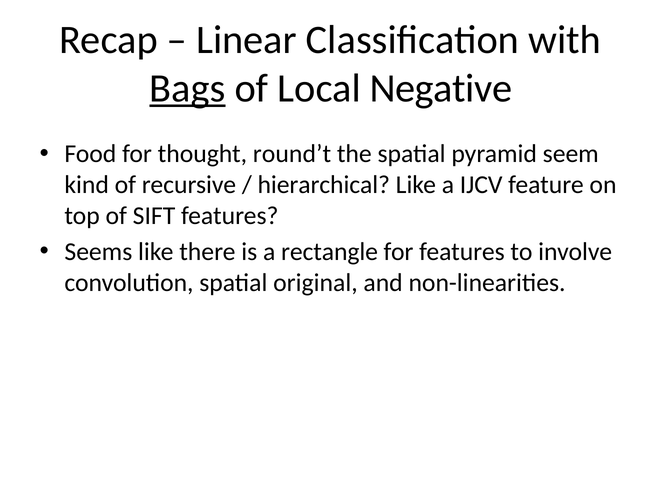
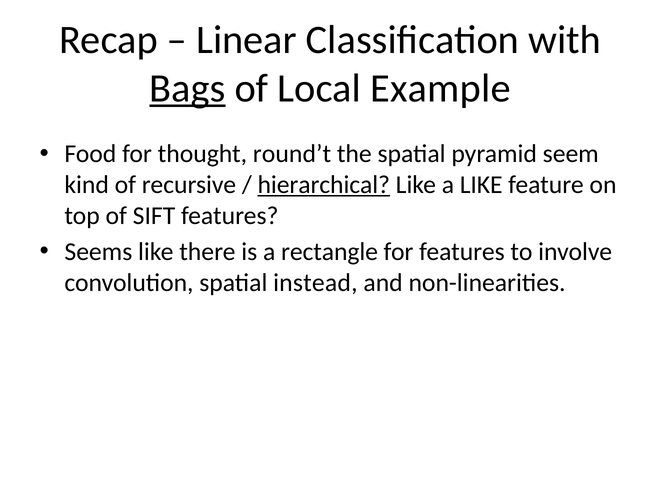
Negative: Negative -> Example (441, 88)
hierarchical underline: none -> present (324, 185)
a IJCV: IJCV -> LIKE (481, 185)
original: original -> instead (315, 283)
